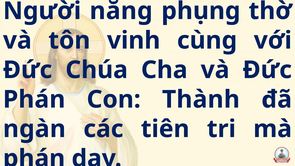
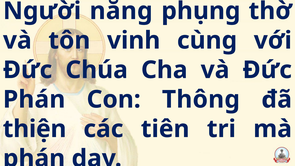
Thành: Thành -> Thông (201, 99)
ngàn: ngàn -> thiện (35, 129)
